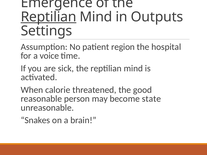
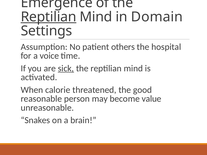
Outputs: Outputs -> Domain (157, 17)
region: region -> others (123, 47)
sick underline: none -> present (66, 68)
state: state -> value (152, 99)
